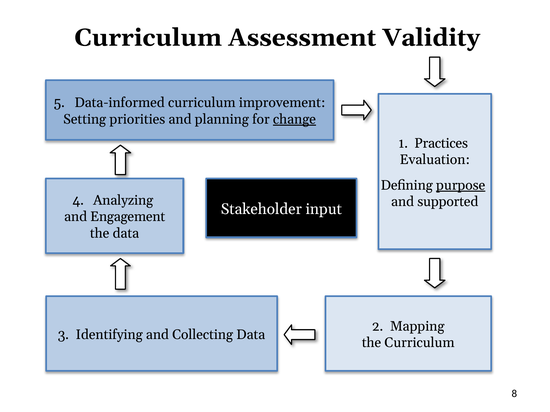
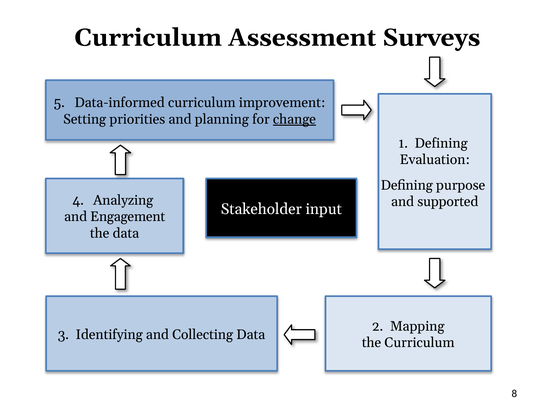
Validity: Validity -> Surveys (431, 38)
1 Practices: Practices -> Defining (441, 143)
purpose underline: present -> none (461, 185)
